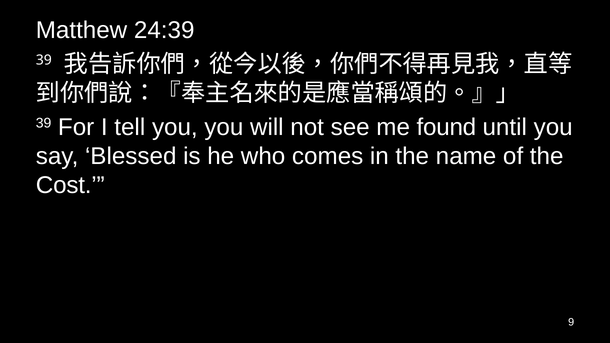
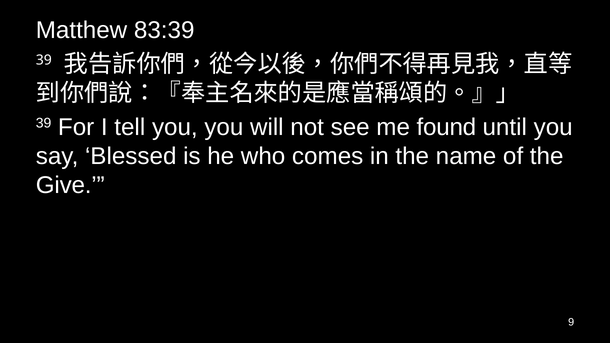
24:39: 24:39 -> 83:39 (164, 30)
Cost: Cost -> Give (70, 185)
